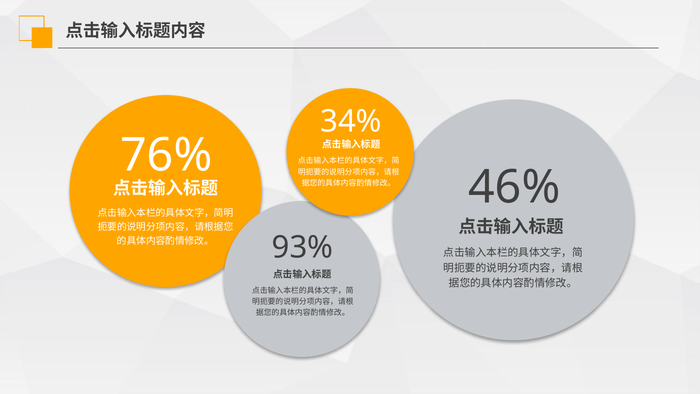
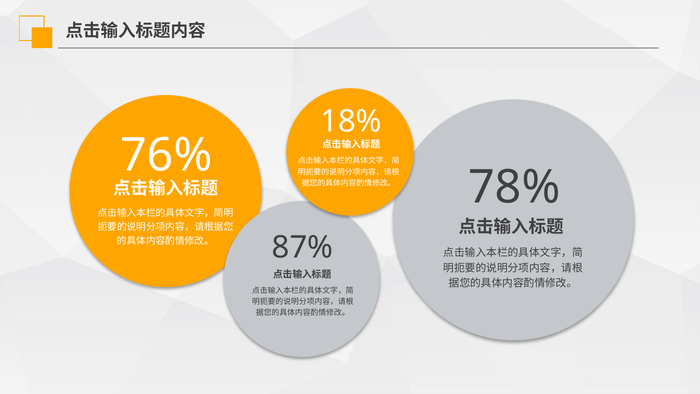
34%: 34% -> 18% (351, 121)
46%: 46% -> 78% (514, 187)
93%: 93% -> 87% (303, 247)
